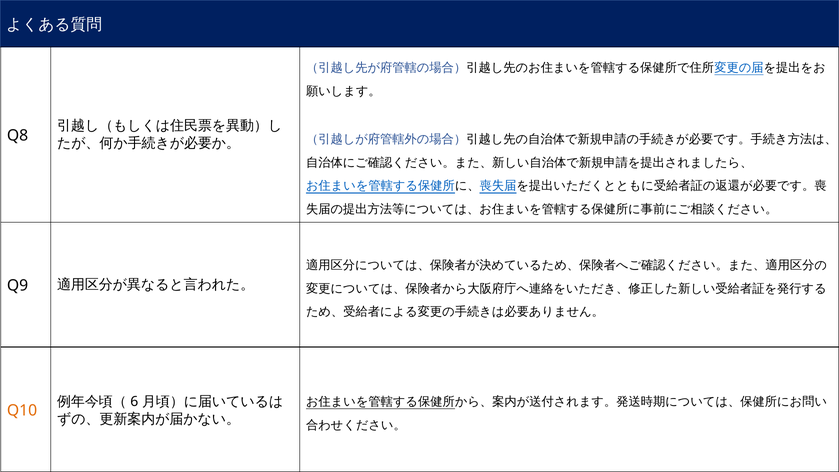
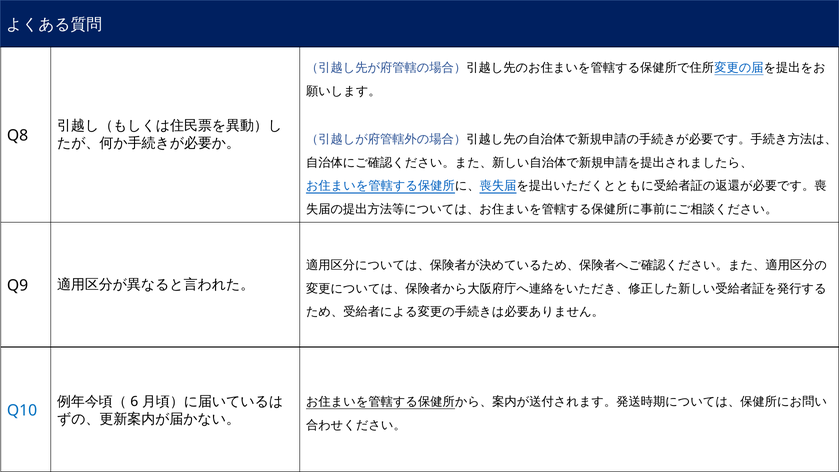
Q10 colour: orange -> blue (22, 410)
